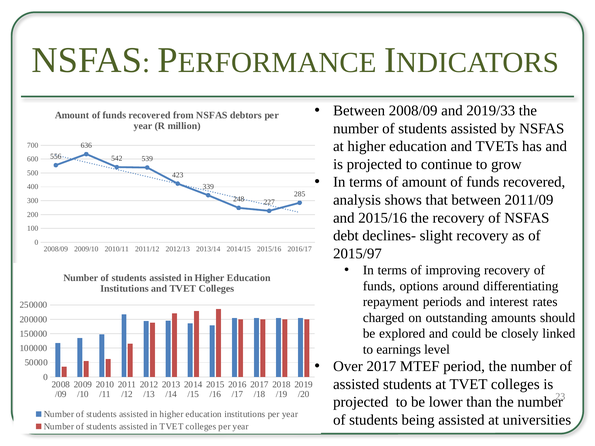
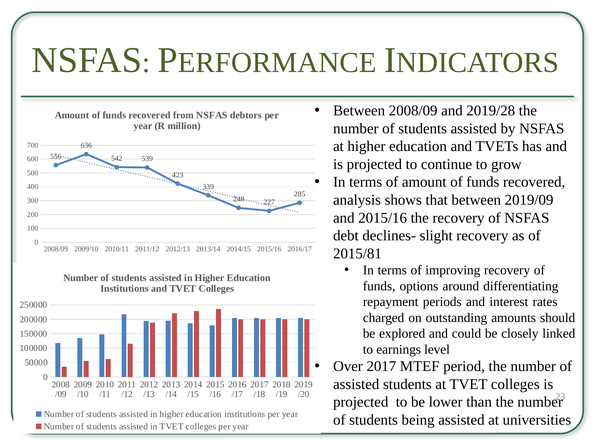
2019/33: 2019/33 -> 2019/28 (491, 111)
2011/09: 2011/09 -> 2019/09 (529, 200)
2015/97: 2015/97 -> 2015/81 (357, 254)
